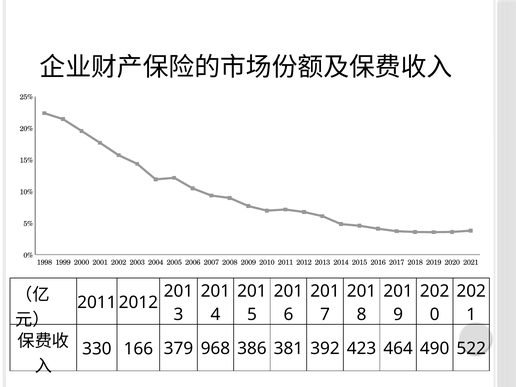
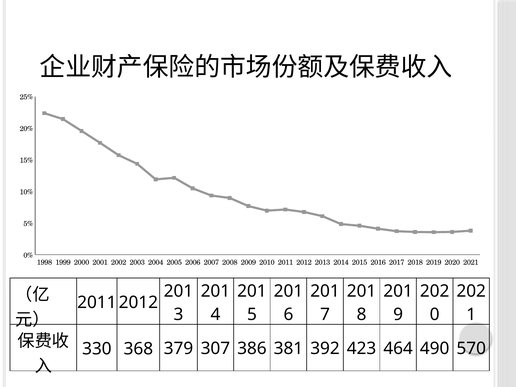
166: 166 -> 368 (138, 349)
968: 968 -> 307 (215, 349)
522: 522 -> 570 (471, 349)
